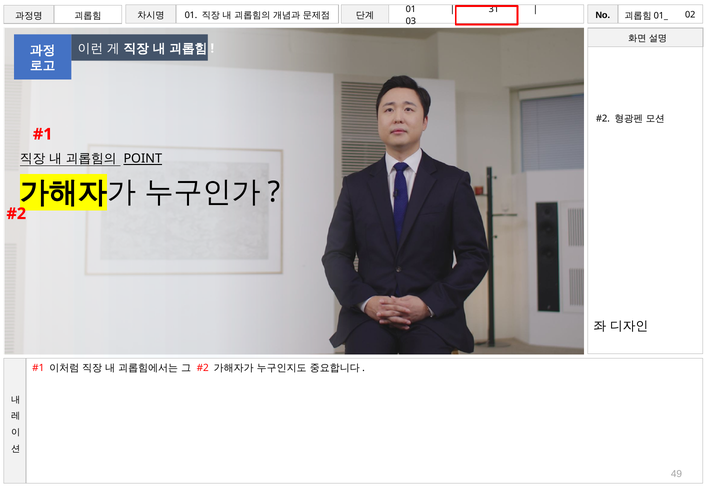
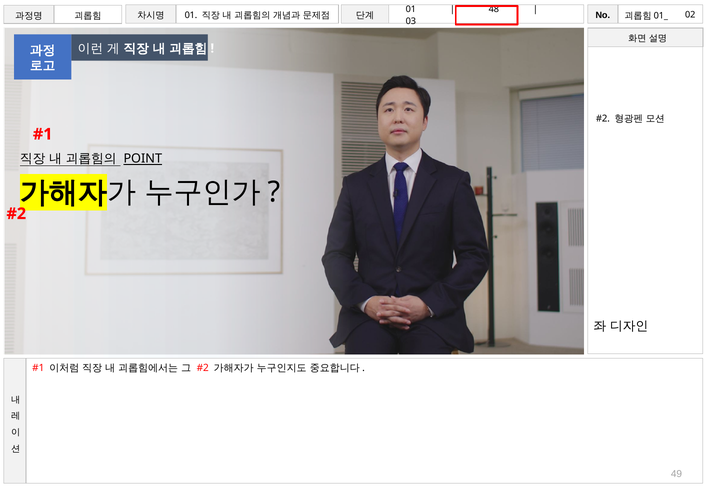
31: 31 -> 48 (494, 9)
